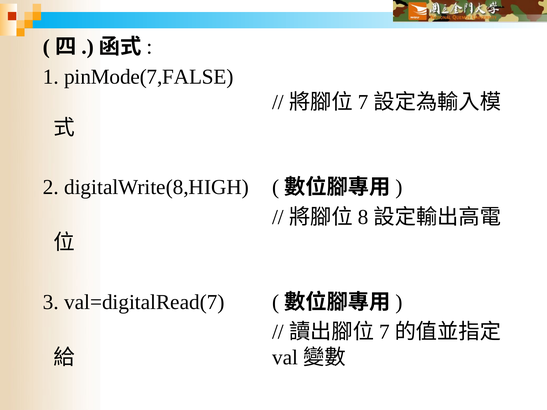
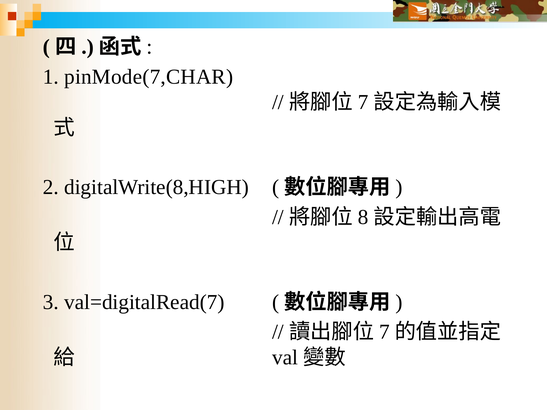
pinMode(7,FALSE: pinMode(7,FALSE -> pinMode(7,CHAR (149, 77)
